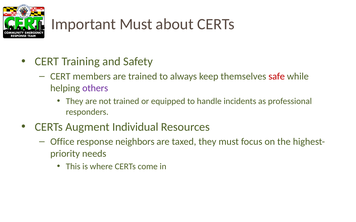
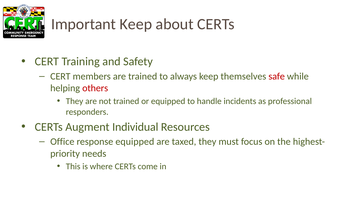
Important Must: Must -> Keep (136, 24)
others colour: purple -> red (95, 88)
response neighbors: neighbors -> equipped (135, 142)
